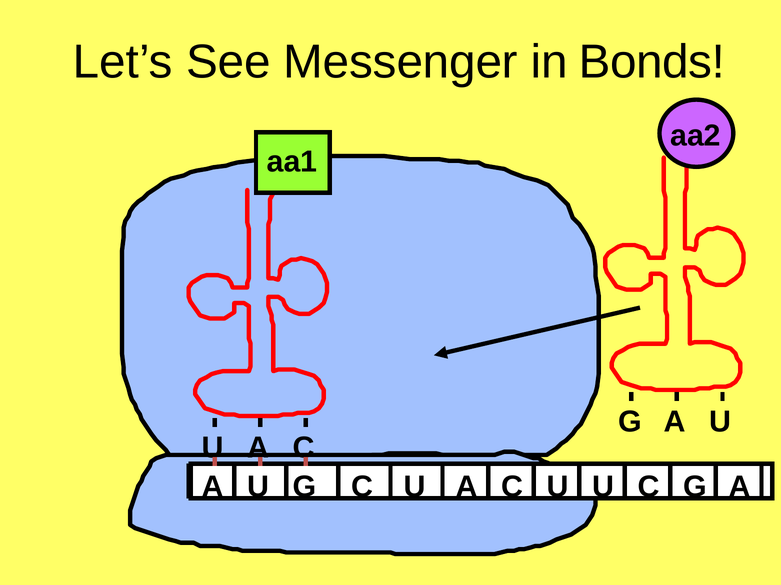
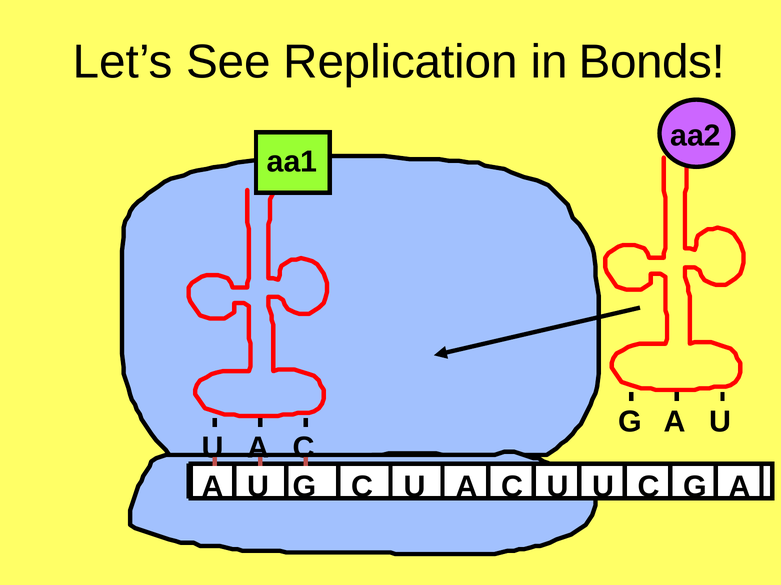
Messenger: Messenger -> Replication (401, 62)
